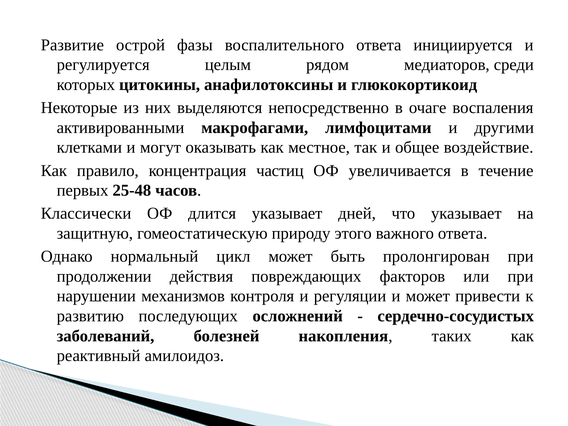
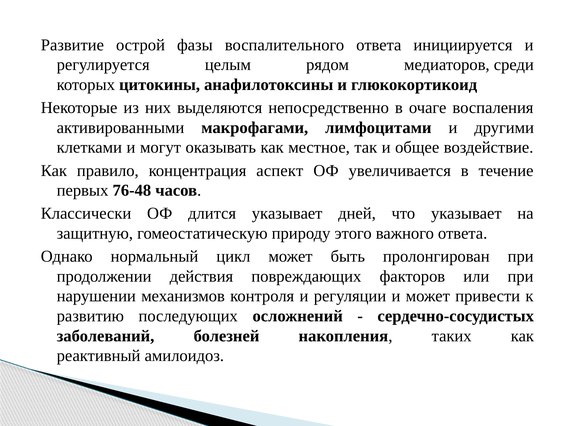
частиц: частиц -> аспект (280, 171)
25-48: 25-48 -> 76-48 (132, 190)
